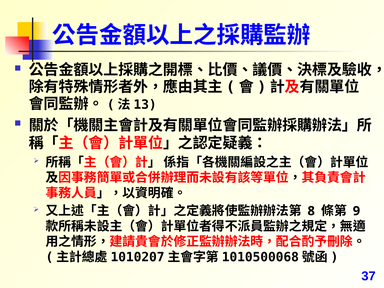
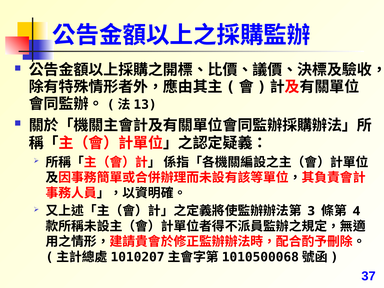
8: 8 -> 3 (311, 211)
9: 9 -> 4 (356, 211)
